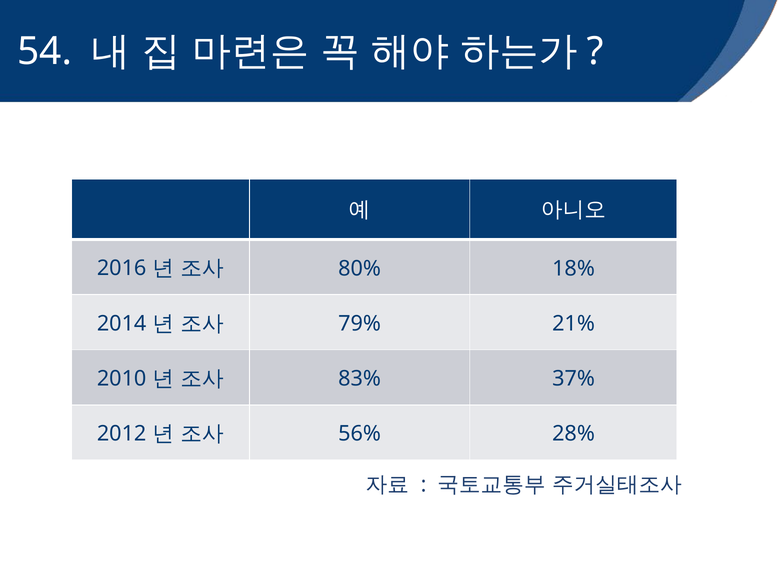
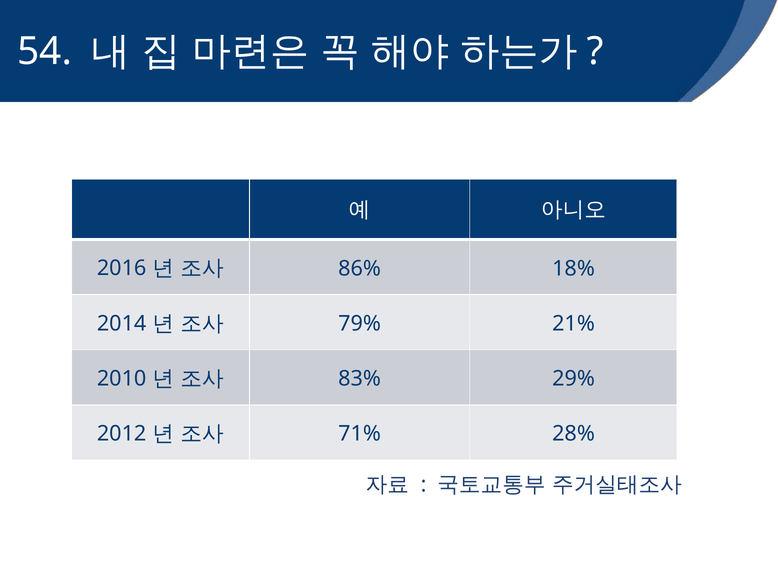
80%: 80% -> 86% (360, 269)
37%: 37% -> 29% (574, 379)
56%: 56% -> 71% (360, 434)
